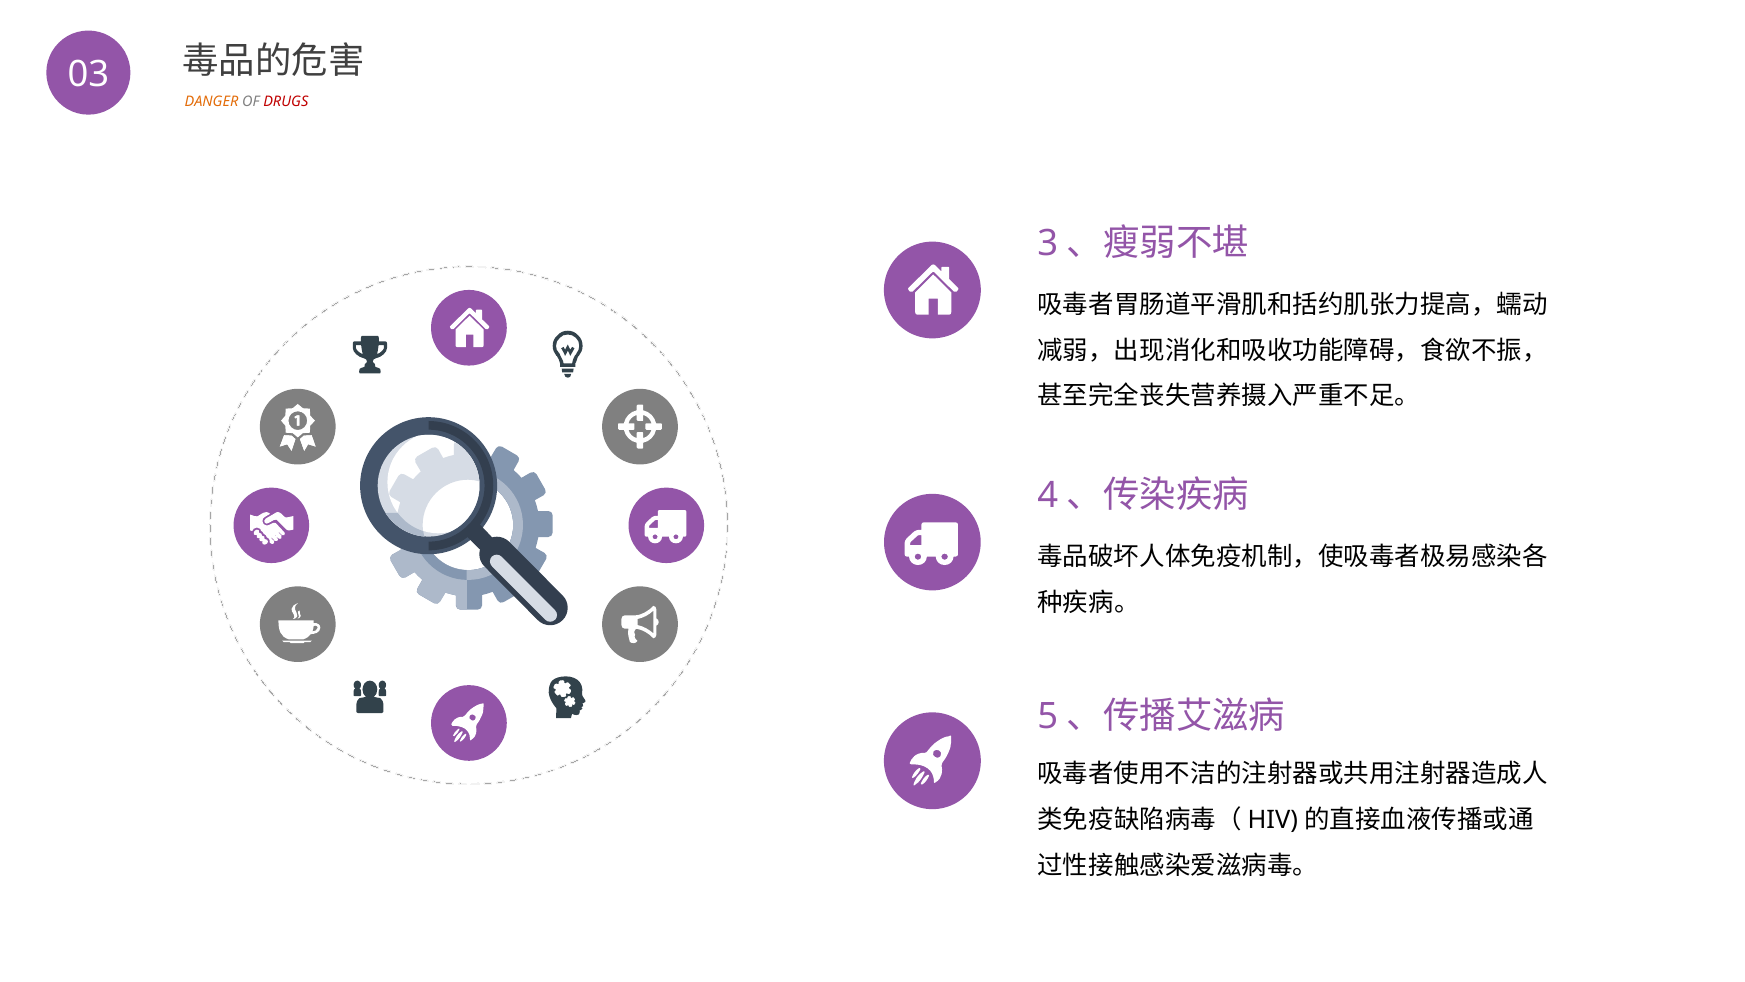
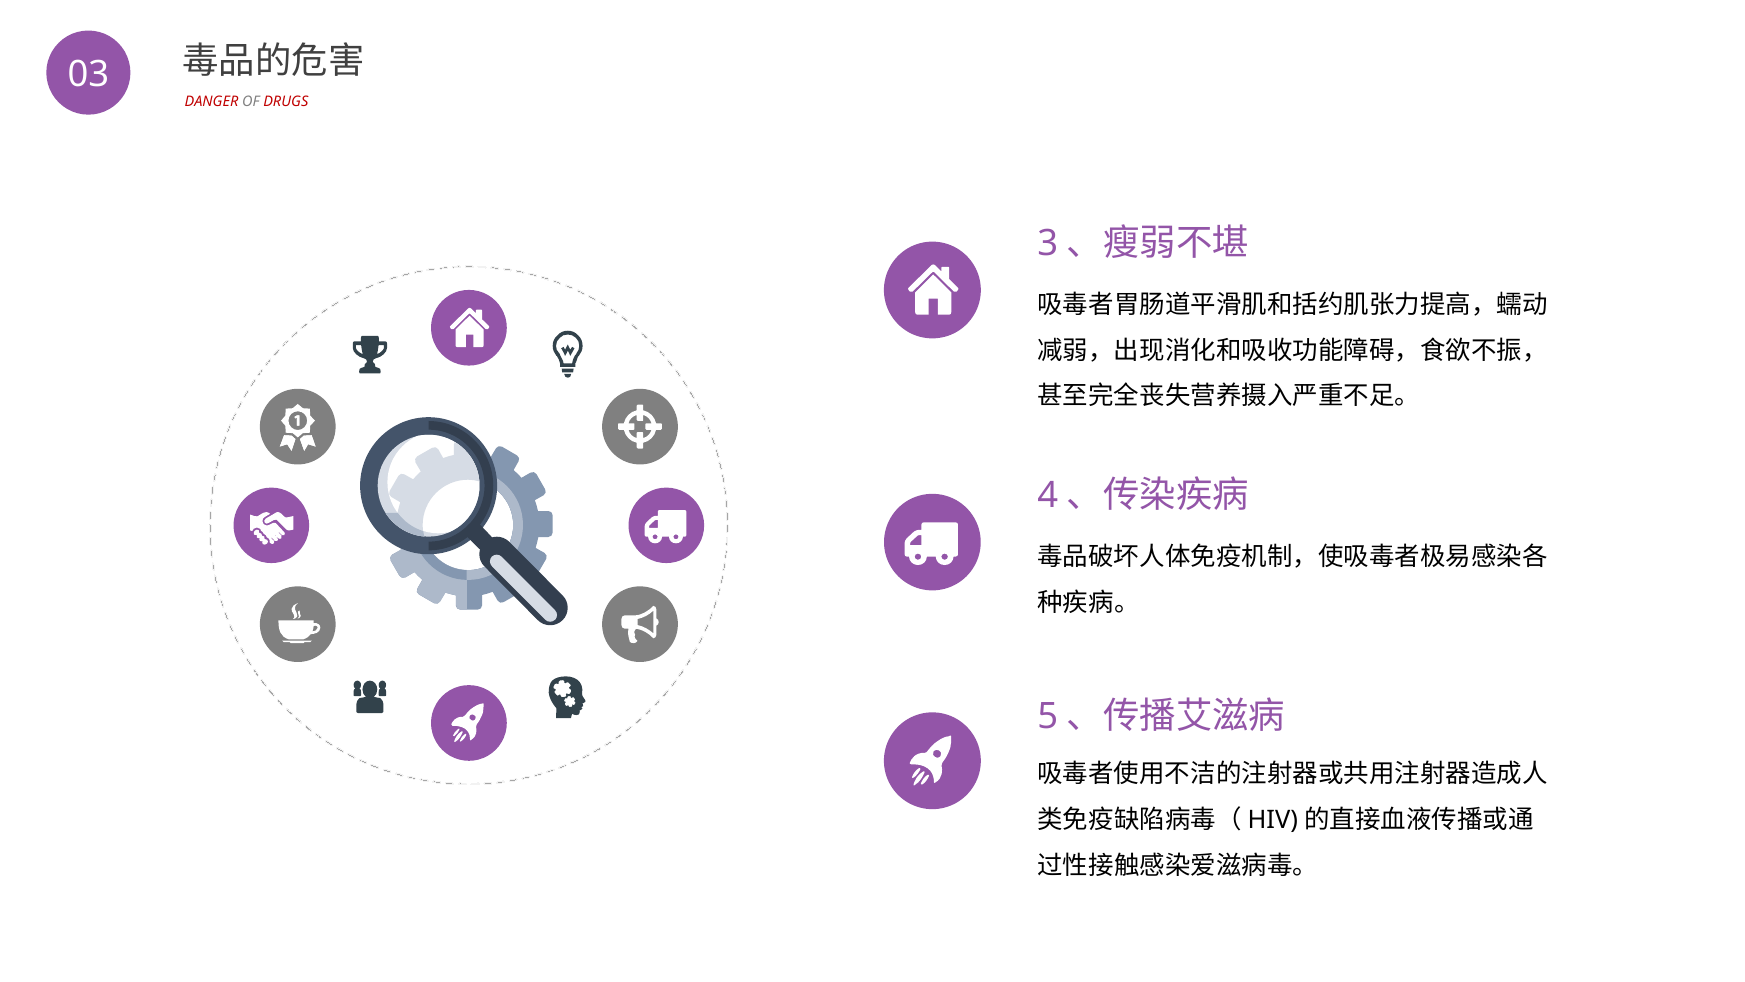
DANGER colour: orange -> red (212, 101)
